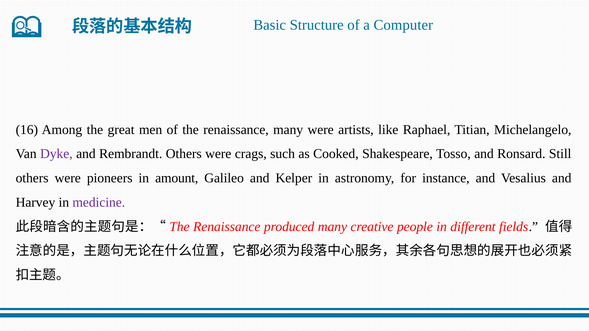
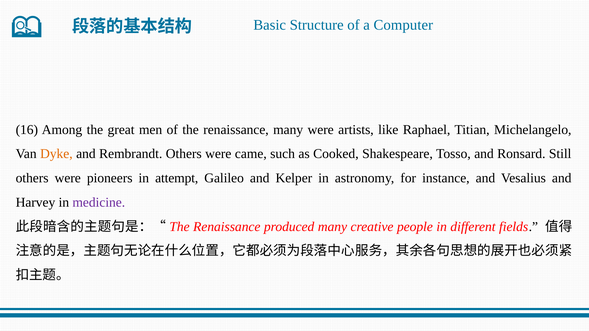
Dyke colour: purple -> orange (56, 154)
crags: crags -> came (251, 154)
amount: amount -> attempt (177, 178)
